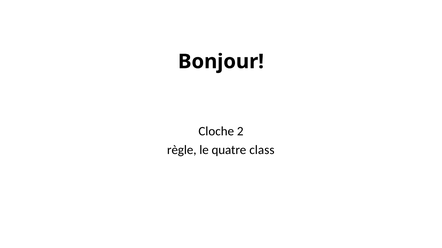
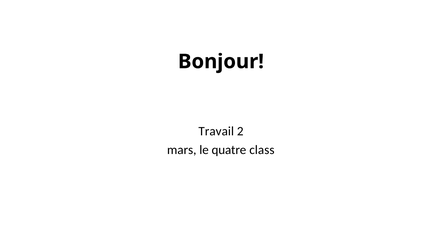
Cloche: Cloche -> Travail (216, 132)
règle: règle -> mars (182, 150)
